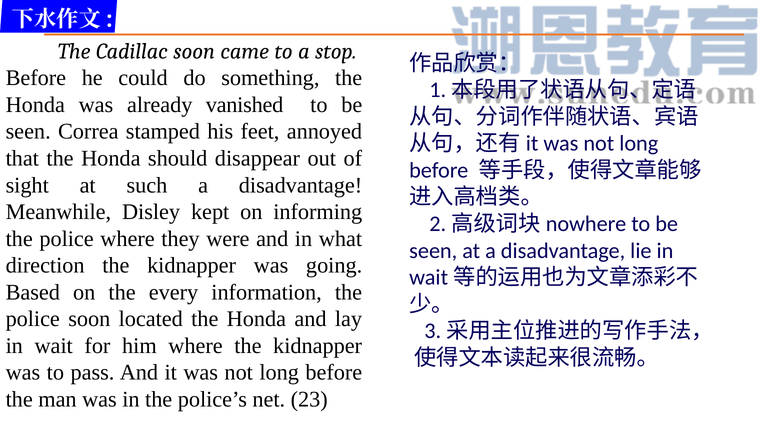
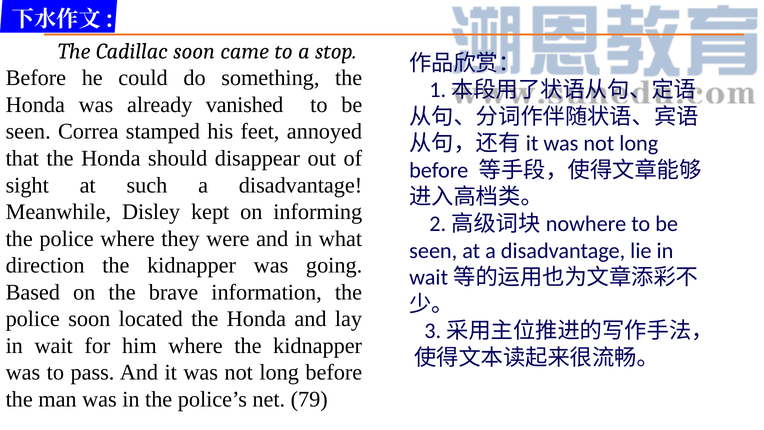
every: every -> brave (173, 292)
23: 23 -> 79 (309, 399)
